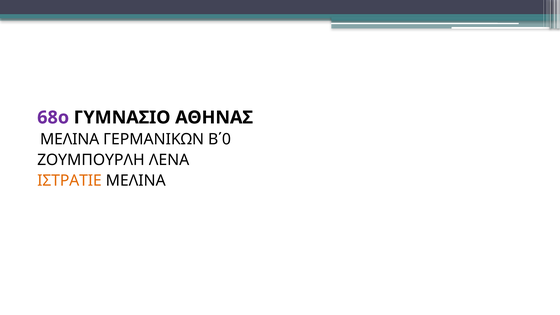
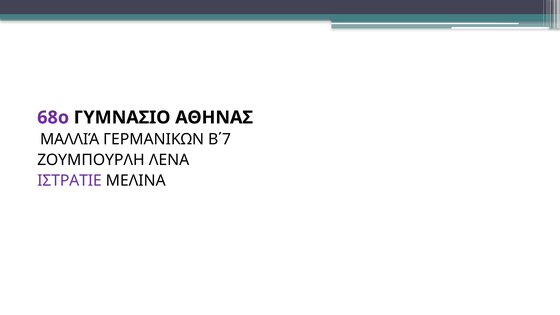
ΜΕΛΙΝΑ: ΜΕΛΙΝΑ -> ΜΑΛΛΙΆ (70, 139)
Β΄0: Β΄0 -> Β΄7 (220, 139)
ΙΣΤΡΑΤΙΕ colour: orange -> purple (69, 181)
